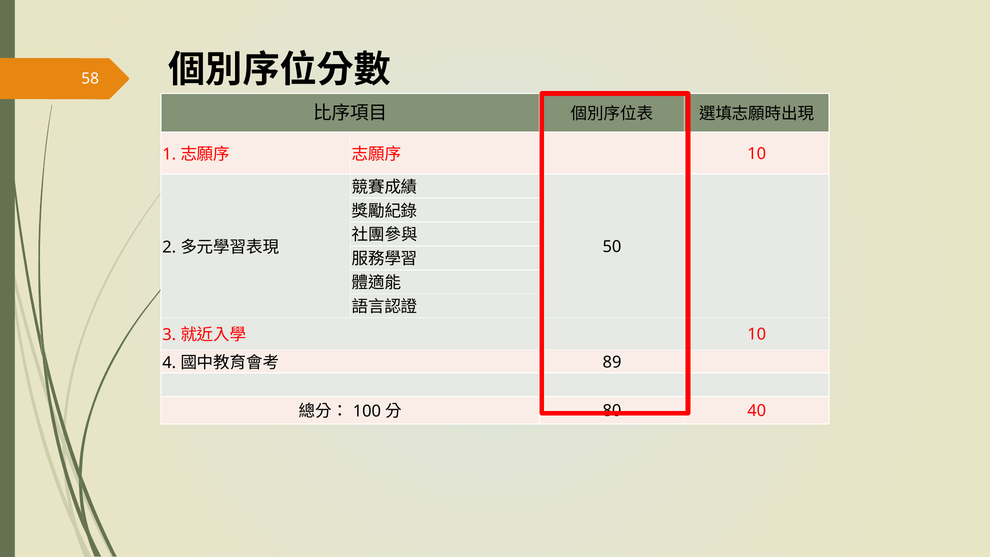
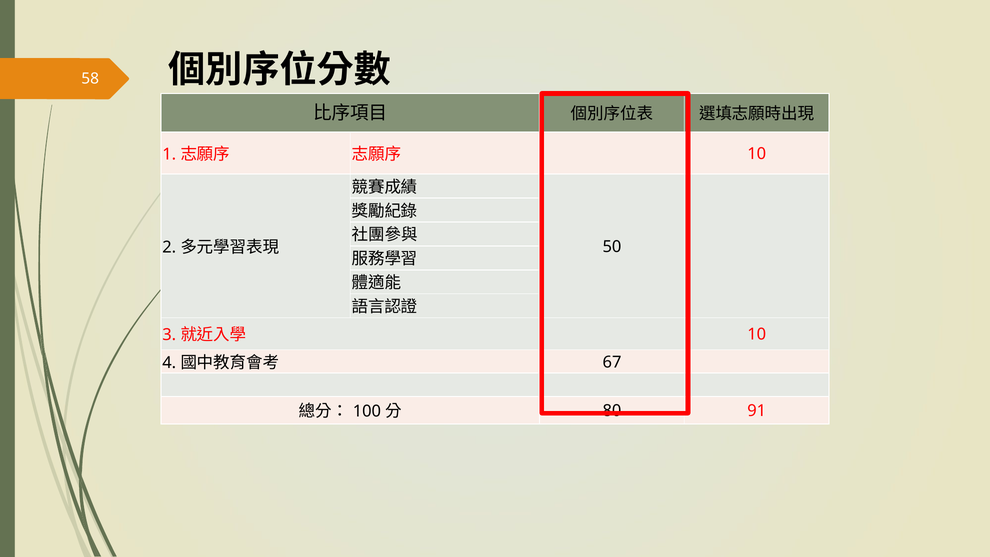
89: 89 -> 67 (612, 362)
40: 40 -> 91 (757, 411)
